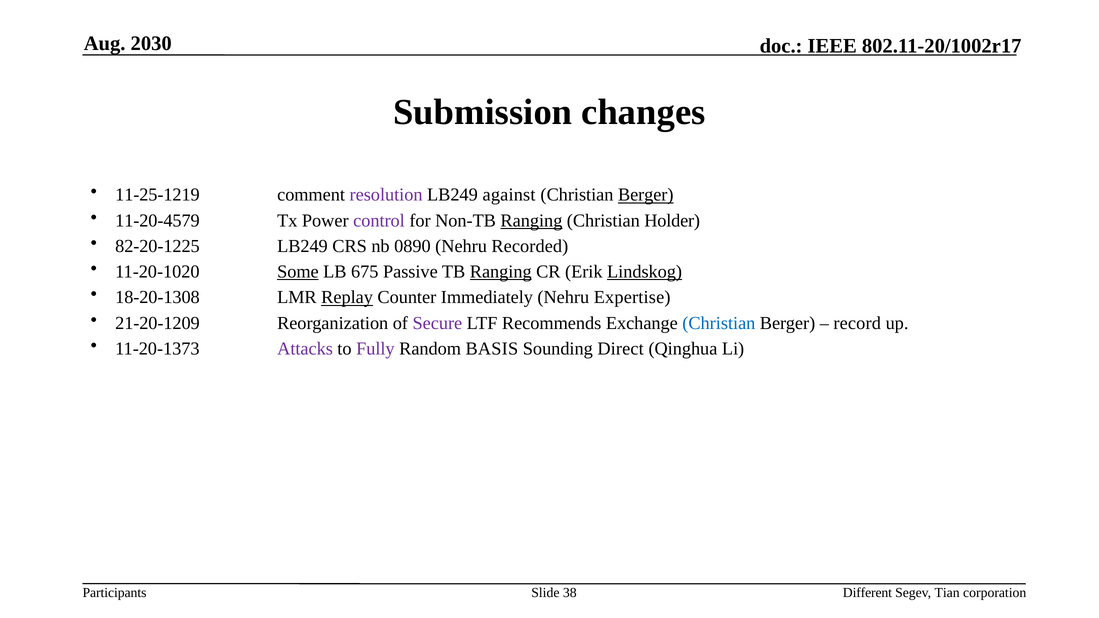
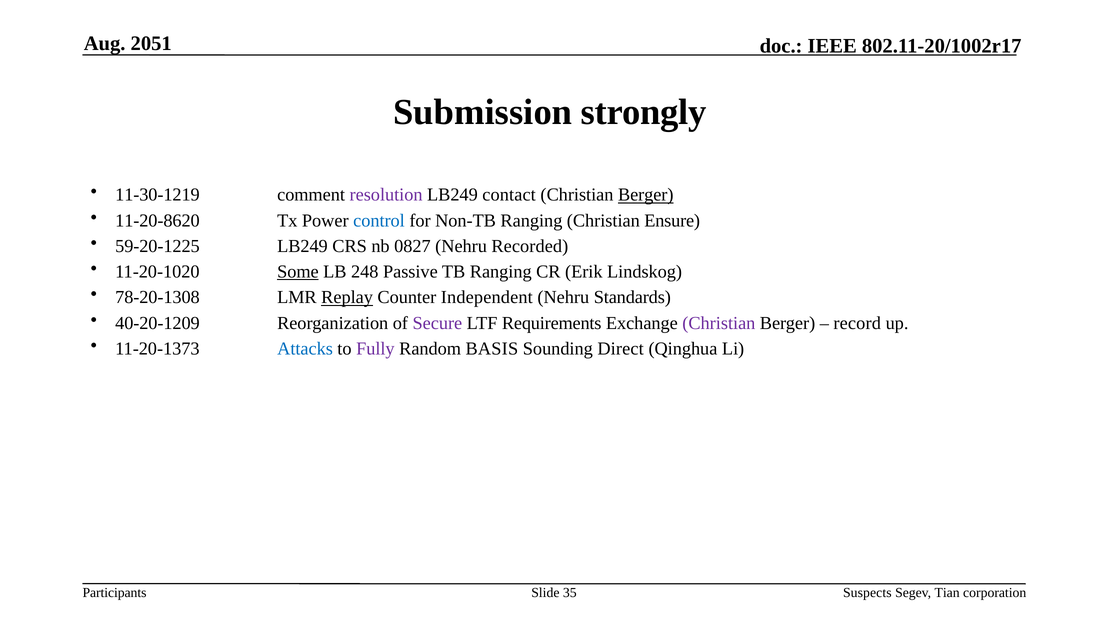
2030: 2030 -> 2051 (151, 44)
changes: changes -> strongly (644, 112)
11-25-1219: 11-25-1219 -> 11-30-1219 (157, 195)
against: against -> contact (509, 195)
11-20-4579: 11-20-4579 -> 11-20-8620 (157, 221)
control colour: purple -> blue (379, 221)
Ranging underline: present -> none (531, 221)
Holder: Holder -> Ensure (672, 221)
82-20-1225: 82-20-1225 -> 59-20-1225 (157, 246)
0890: 0890 -> 0827 (412, 246)
675: 675 -> 248 (365, 272)
Ranging underline: present -> none (501, 272)
Lindskog underline: present -> none (645, 272)
18-20-1308: 18-20-1308 -> 78-20-1308 (157, 298)
Immediately: Immediately -> Independent (487, 298)
Expertise: Expertise -> Standards (632, 298)
21-20-1209: 21-20-1209 -> 40-20-1209 (157, 323)
Recommends: Recommends -> Requirements (552, 323)
Christian colour: blue -> purple (719, 323)
Attacks colour: purple -> blue (305, 349)
38: 38 -> 35 (570, 593)
Different: Different -> Suspects (867, 593)
